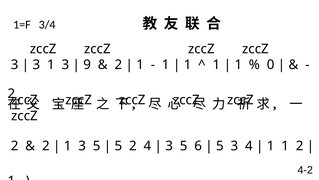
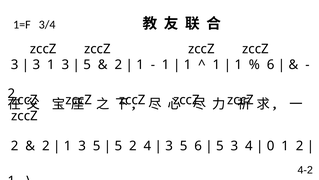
9: 9 -> 5 (87, 65)
0: 0 -> 6 (271, 65)
1: 1 -> 0 (271, 145)
